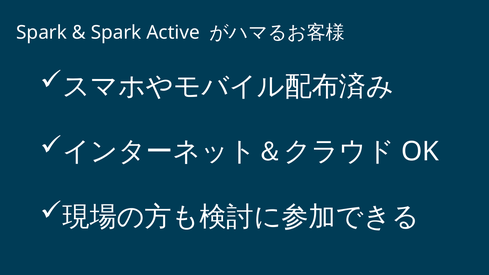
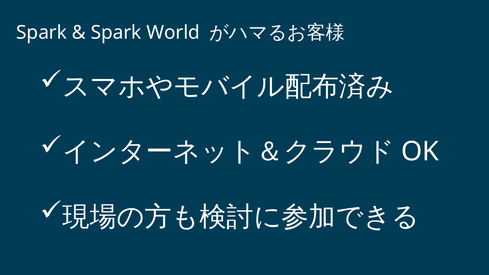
Active: Active -> World (173, 33)
